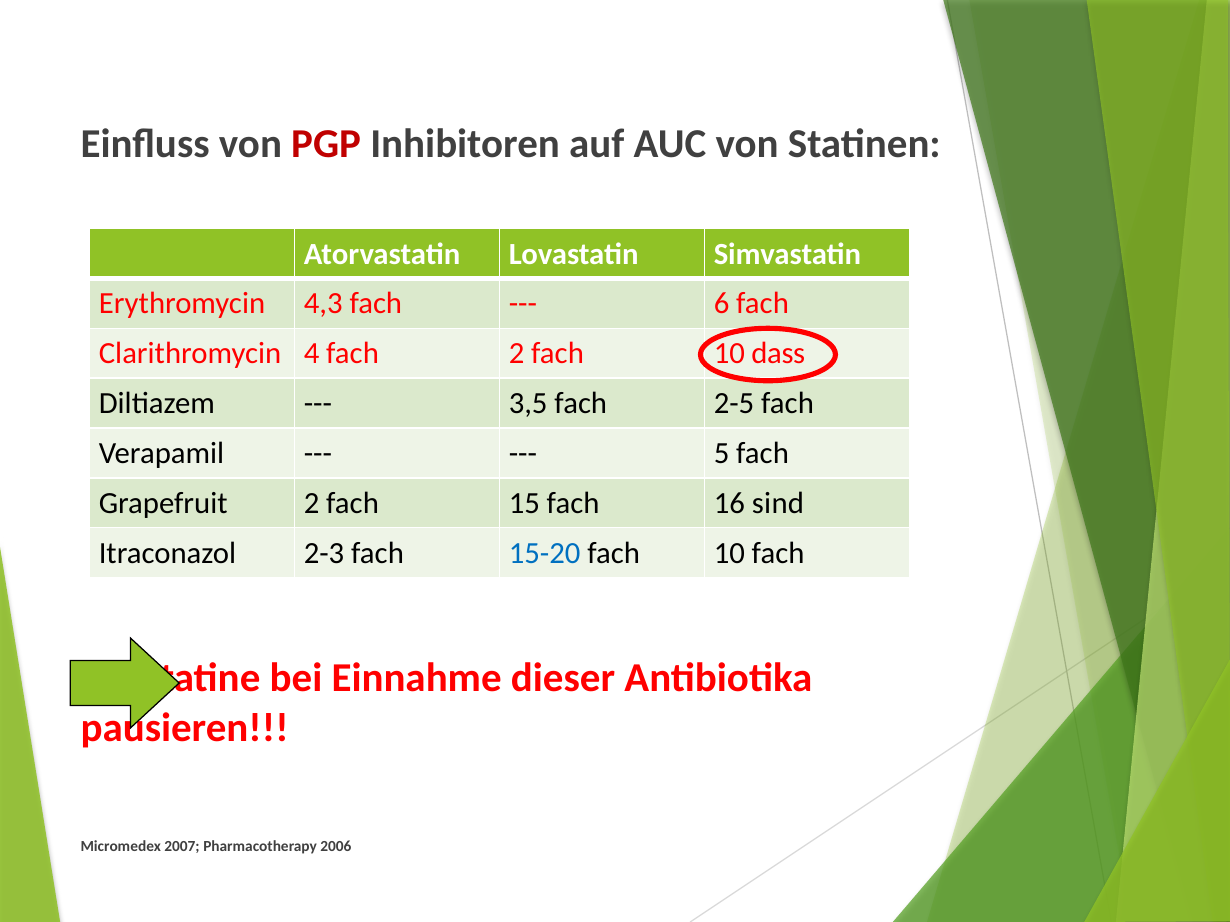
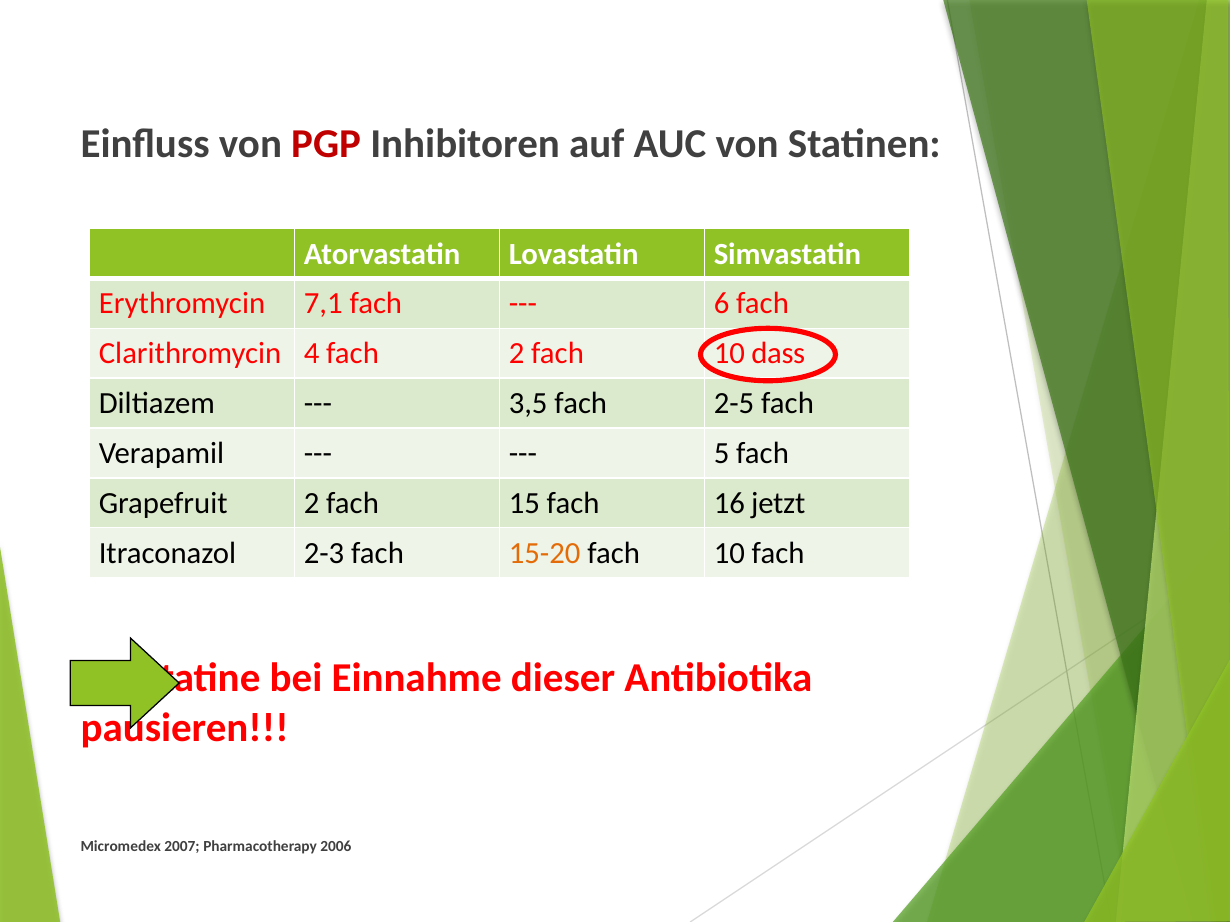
4,3: 4,3 -> 7,1 (323, 304)
sind: sind -> jetzt (778, 503)
15-20 colour: blue -> orange (545, 553)
